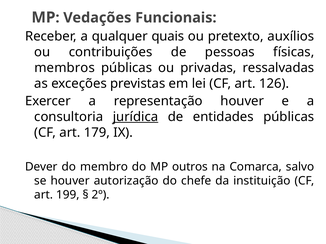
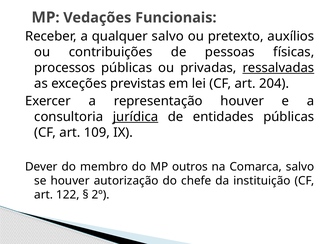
qualquer quais: quais -> salvo (168, 36)
membros: membros -> processos (65, 68)
ressalvadas underline: none -> present (278, 68)
126: 126 -> 204 (274, 84)
179: 179 -> 109 (97, 133)
199: 199 -> 122 (68, 195)
